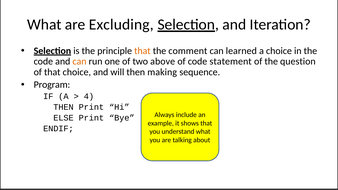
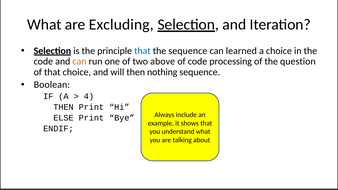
that colour: orange -> blue (142, 51)
the comment: comment -> sequence (188, 51)
statement: statement -> processing (231, 62)
making: making -> nothing (162, 72)
Program: Program -> Boolean (52, 85)
